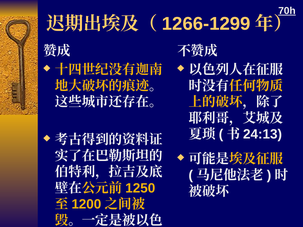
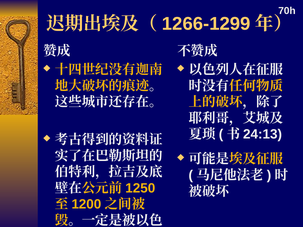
70h underline: present -> none (287, 11)
